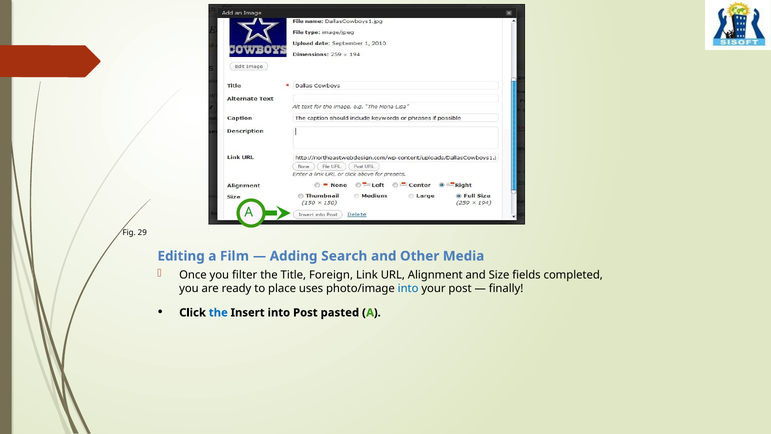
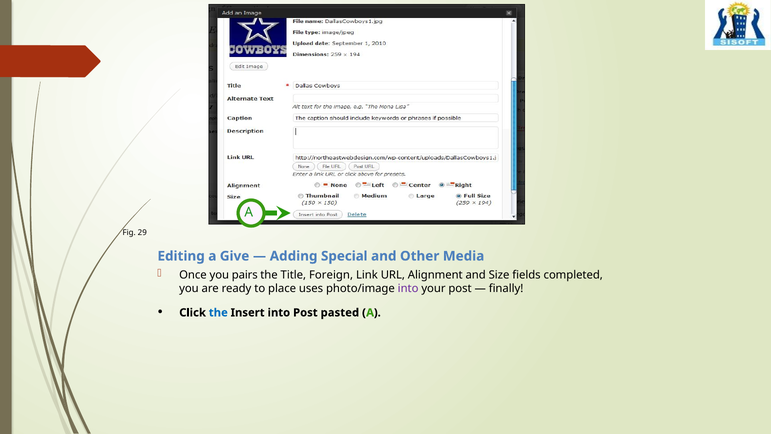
Film: Film -> Give (235, 256)
Search: Search -> Special (344, 256)
filter: filter -> pairs (245, 275)
into colour: blue -> purple (408, 288)
